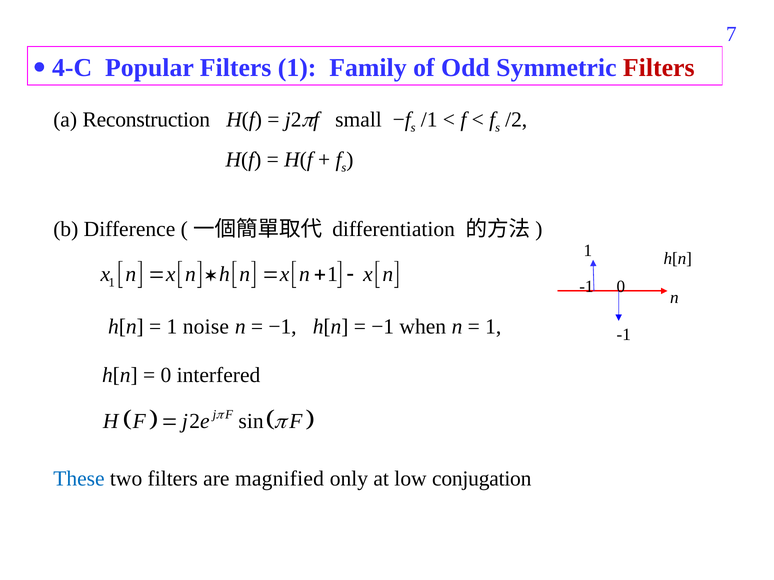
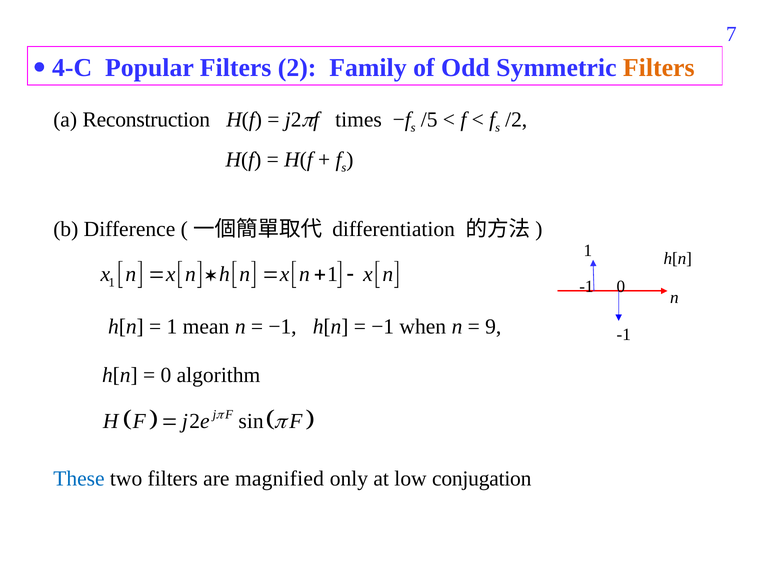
Filters 1: 1 -> 2 (297, 68)
Filters colour: red -> orange (659, 68)
small: small -> times (359, 120)
/1: /1 -> /5 (429, 120)
noise: noise -> mean (206, 327)
1: 1 -> 9 (493, 327)
interfered: interfered -> algorithm (218, 376)
